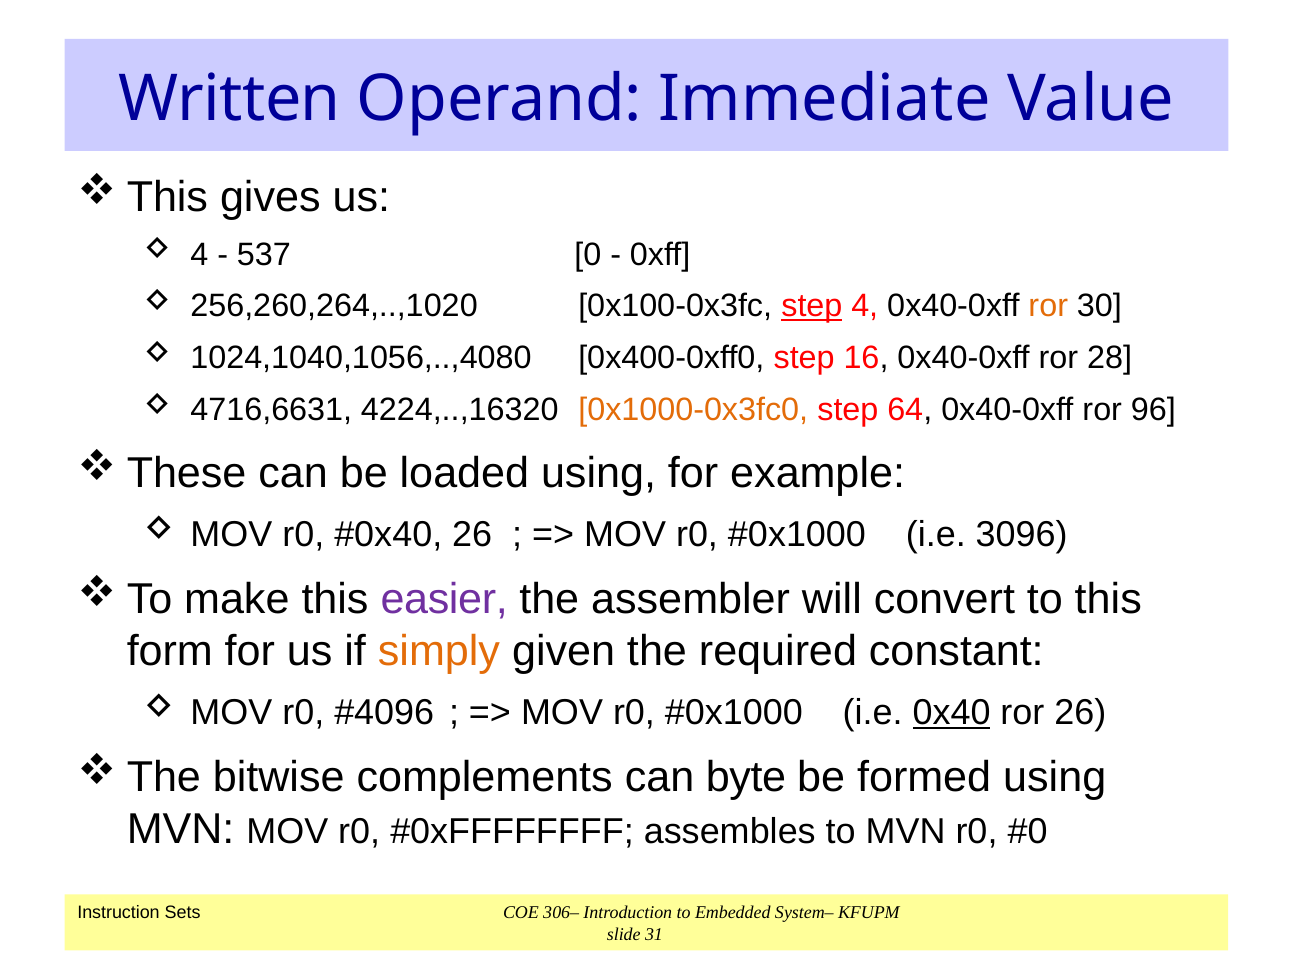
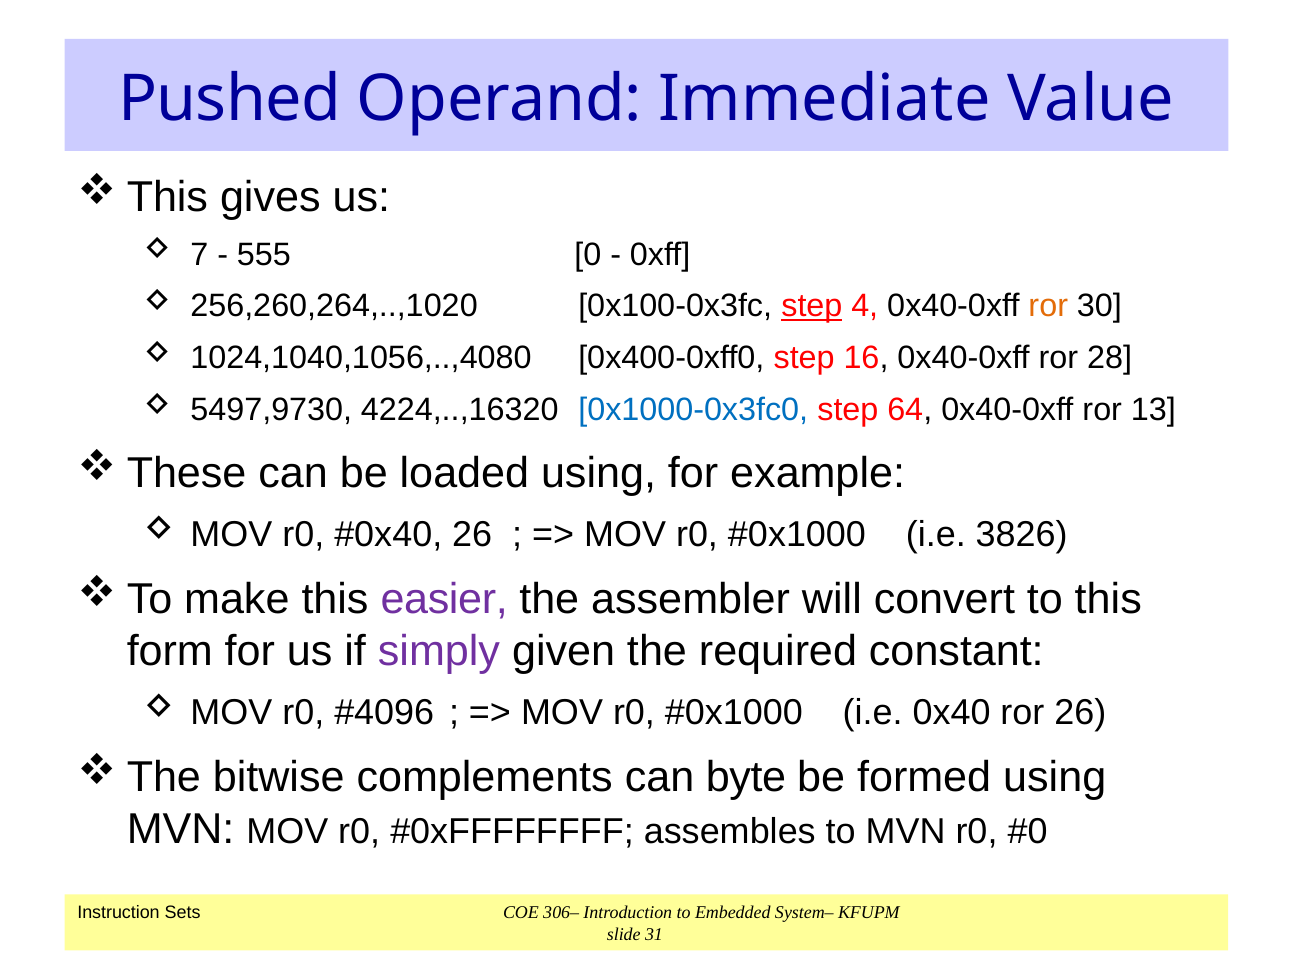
Written: Written -> Pushed (230, 99)
4: 4 -> 7 (199, 254)
537: 537 -> 555 (264, 254)
4716,6631: 4716,6631 -> 5497,9730 (271, 410)
0x1000-0x3fc0 colour: orange -> blue (693, 410)
96: 96 -> 13 (1153, 410)
3096: 3096 -> 3826 (1022, 534)
simply colour: orange -> purple (439, 651)
0x40 underline: present -> none (952, 712)
